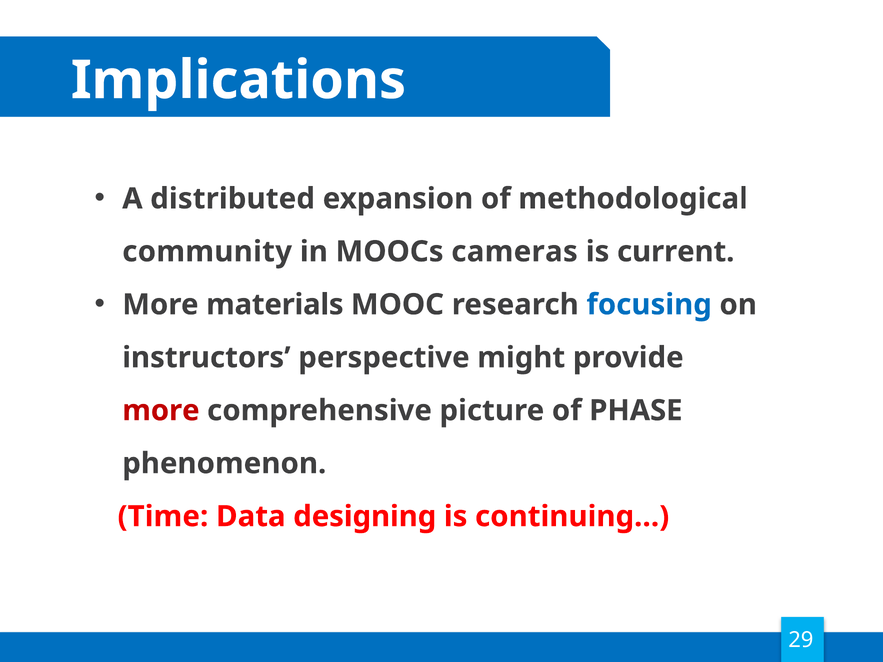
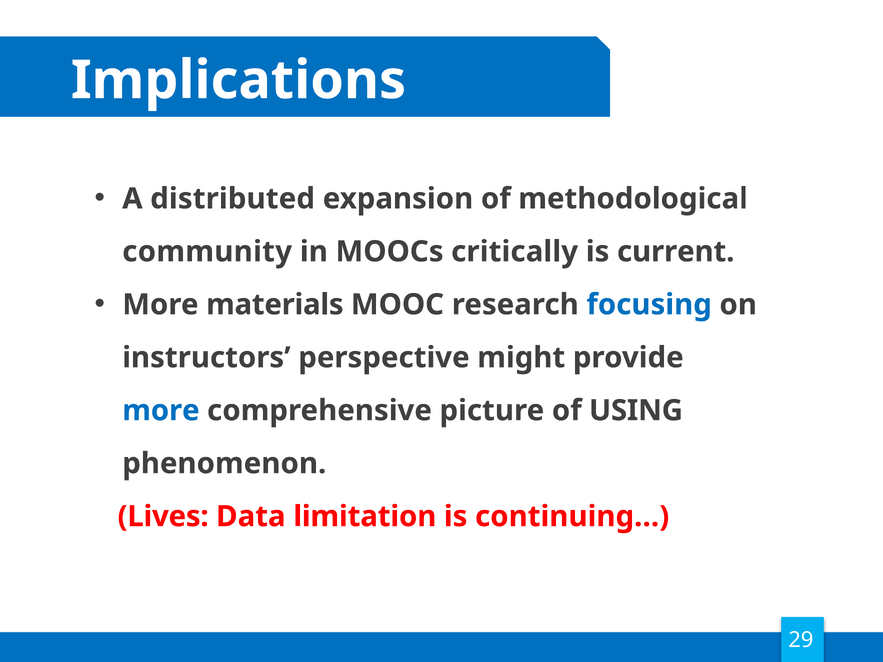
cameras: cameras -> critically (515, 252)
more colour: red -> blue (161, 411)
PHASE: PHASE -> USING (636, 411)
Time: Time -> Lives (163, 517)
designing: designing -> limitation (365, 517)
